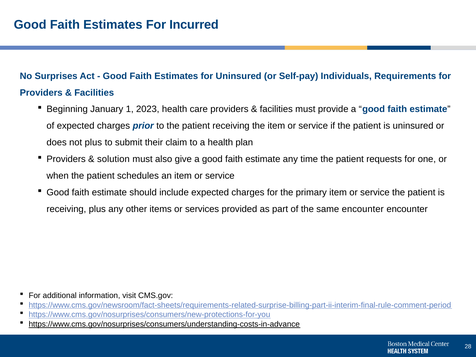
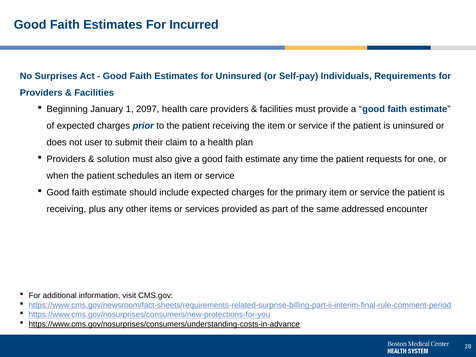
2023: 2023 -> 2097 (148, 109)
not plus: plus -> user (93, 143)
same encounter: encounter -> addressed (363, 209)
